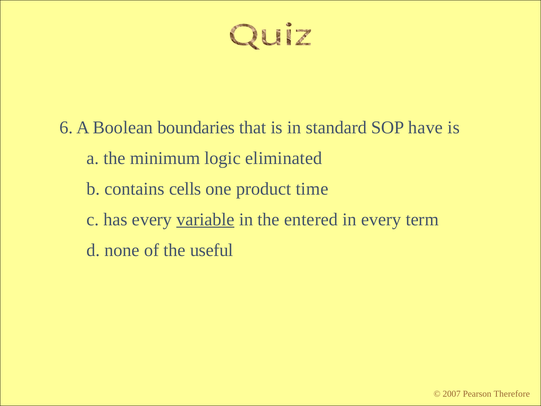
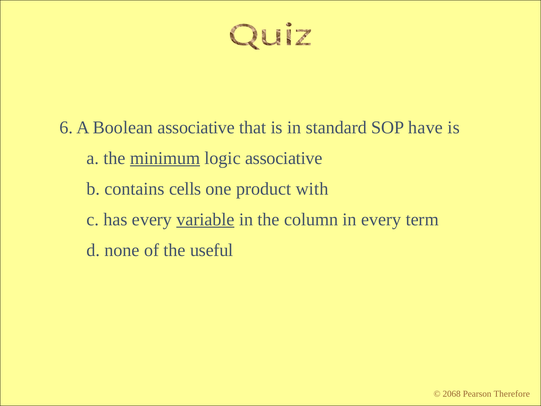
Boolean boundaries: boundaries -> associative (196, 127)
minimum underline: none -> present (165, 158)
logic eliminated: eliminated -> associative (284, 158)
time: time -> with (312, 189)
entered: entered -> column (311, 219)
2007: 2007 -> 2068 (452, 394)
